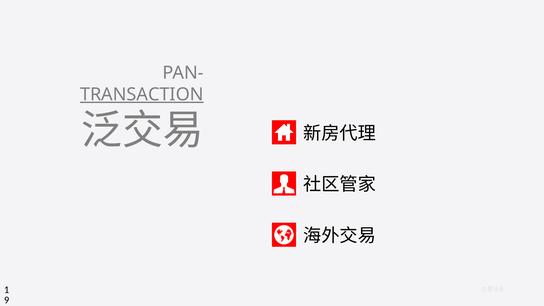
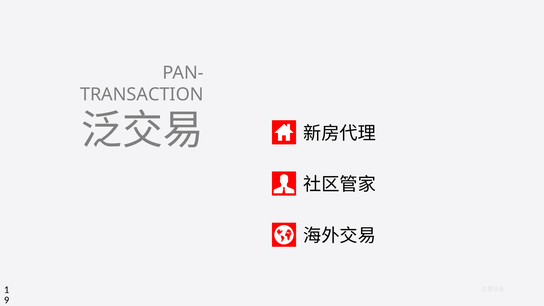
TRANSACTION underline: present -> none (142, 95)
